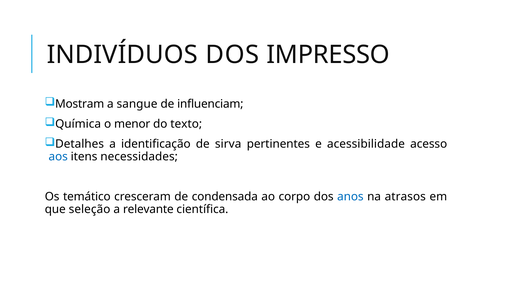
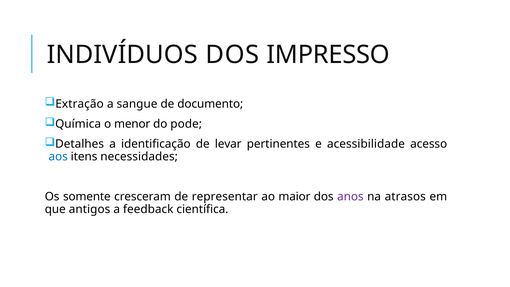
Mostram: Mostram -> Extração (80, 104)
influenciam: influenciam -> documento (210, 104)
texto: texto -> pode (186, 124)
sirva: sirva -> levar (228, 144)
temático: temático -> somente (87, 197)
condensada: condensada -> representar (225, 197)
corpo: corpo -> maior (294, 197)
anos colour: blue -> purple (350, 197)
seleção: seleção -> antigos (90, 209)
relevante: relevante -> feedback (148, 209)
